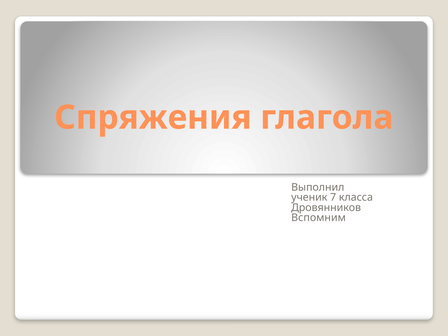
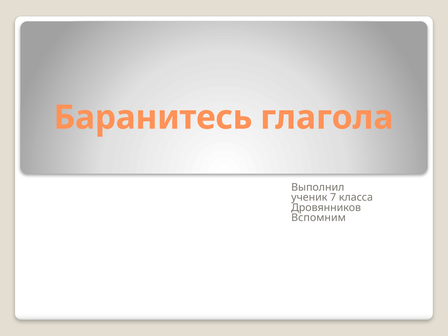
Спряжения: Спряжения -> Баранитесь (153, 118)
